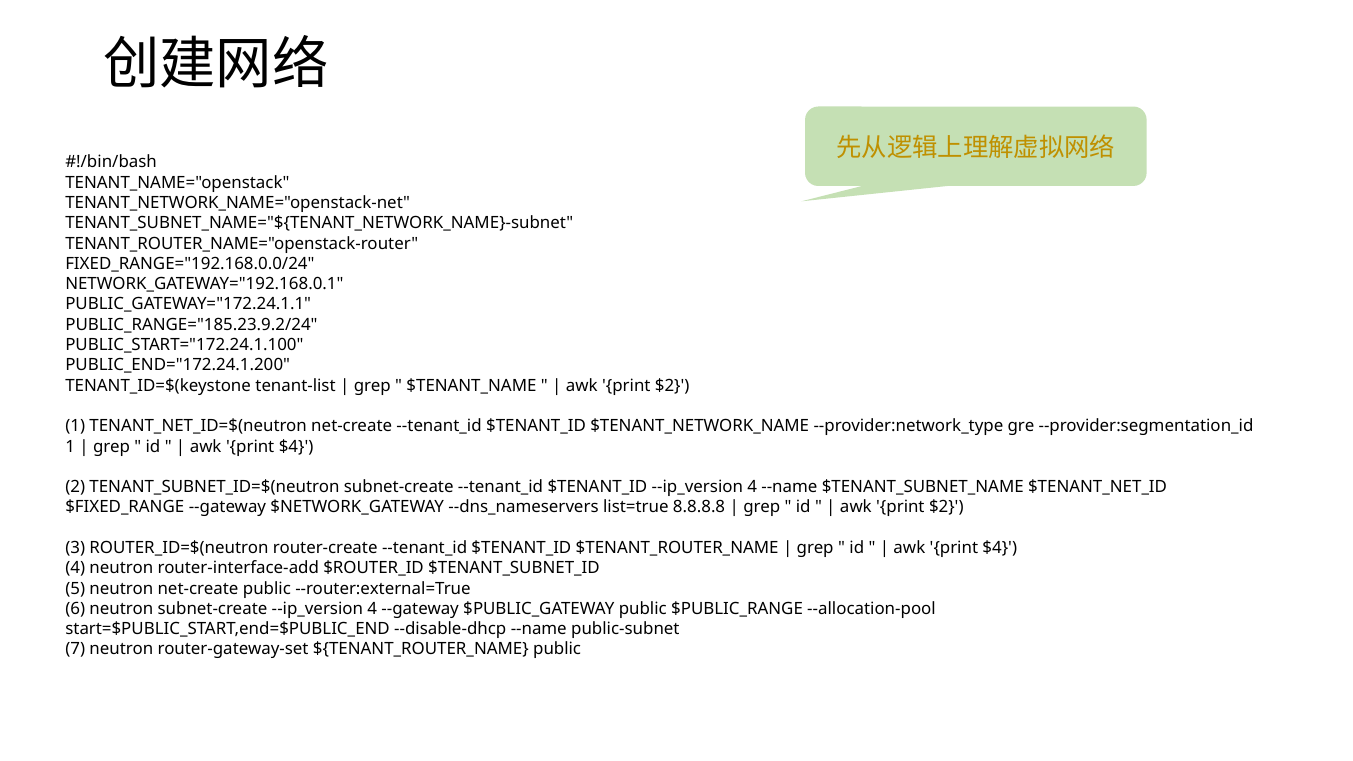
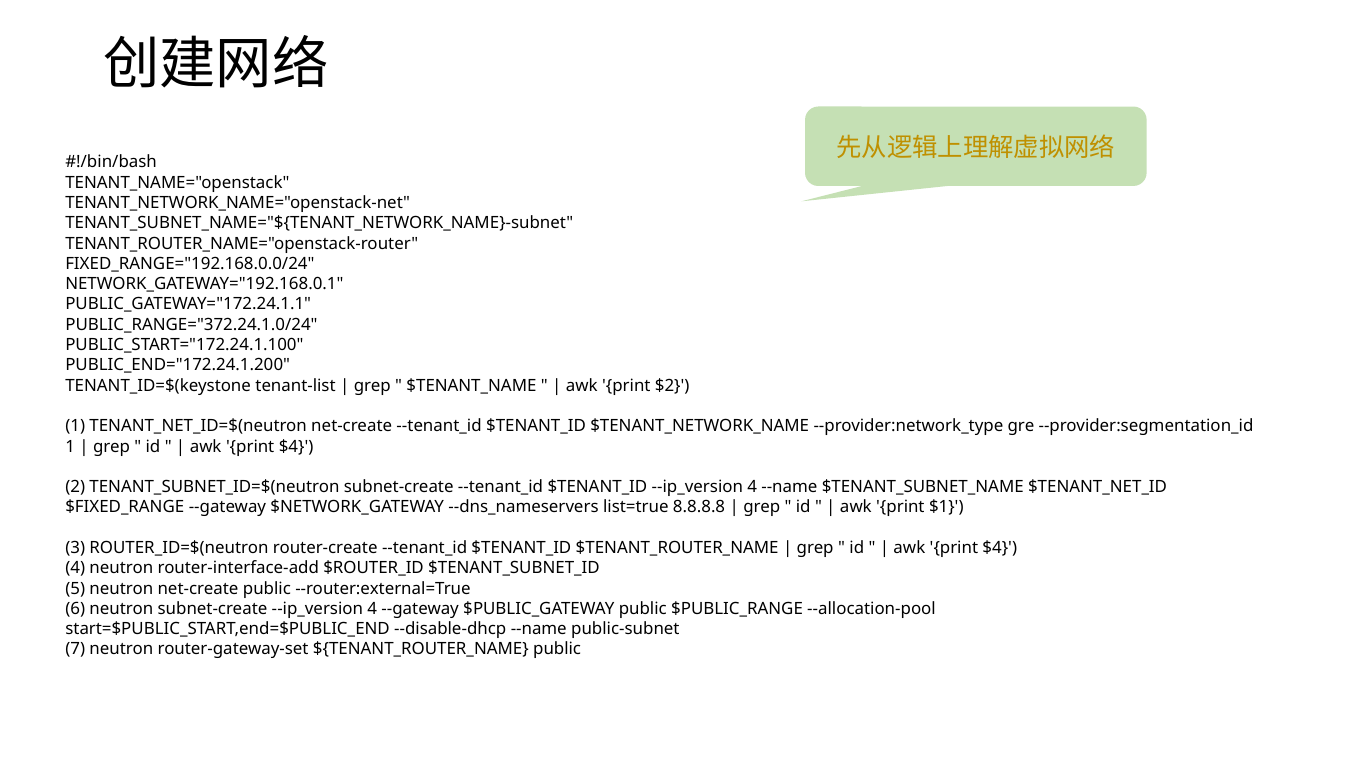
PUBLIC_RANGE="185.23.9.2/24: PUBLIC_RANGE="185.23.9.2/24 -> PUBLIC_RANGE="372.24.1.0/24 (191, 325)
$2: $2 -> $1 (946, 507)
